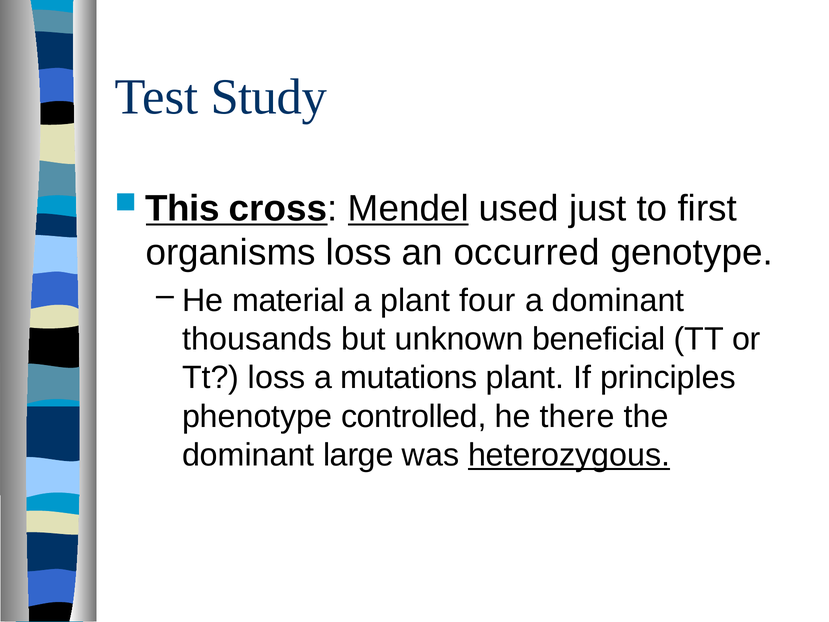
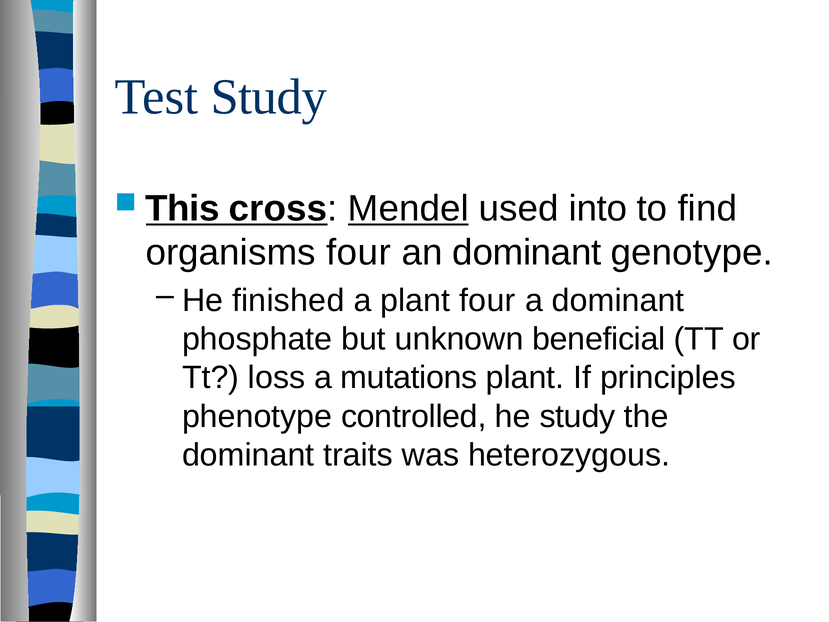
just: just -> into (598, 208)
first: first -> find (707, 208)
organisms loss: loss -> four (359, 253)
an occurred: occurred -> dominant (527, 253)
material: material -> finished (288, 300)
thousands: thousands -> phosphate (257, 339)
he there: there -> study (577, 416)
large: large -> traits (358, 455)
heterozygous underline: present -> none (569, 455)
